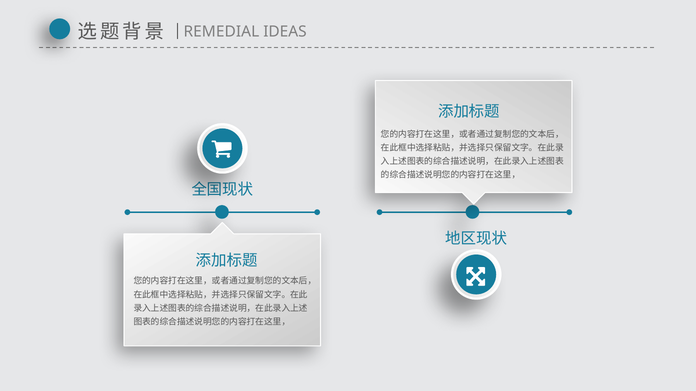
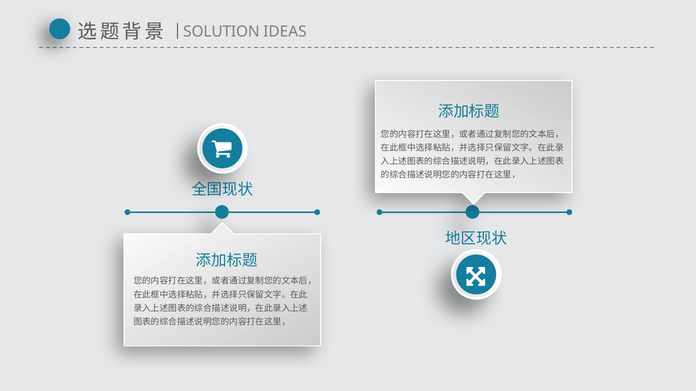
REMEDIAL: REMEDIAL -> SOLUTION (221, 32)
